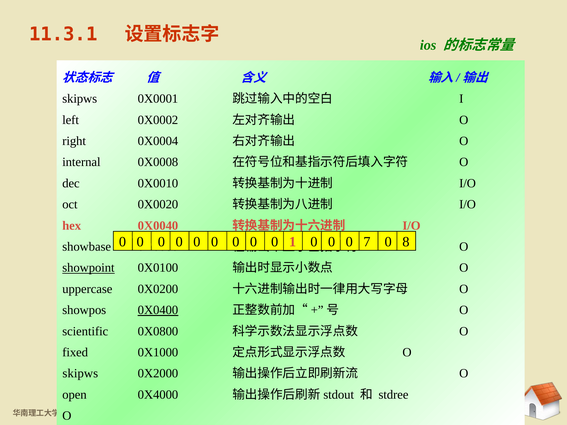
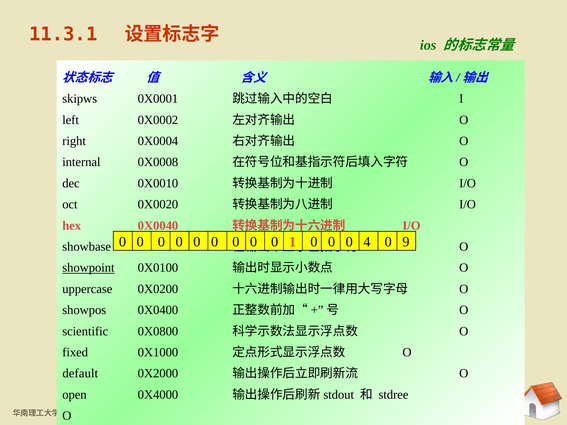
7: 7 -> 4 (367, 242)
8: 8 -> 9 (406, 242)
0X0400 underline: present -> none (158, 310)
skipws: skipws -> default (80, 374)
